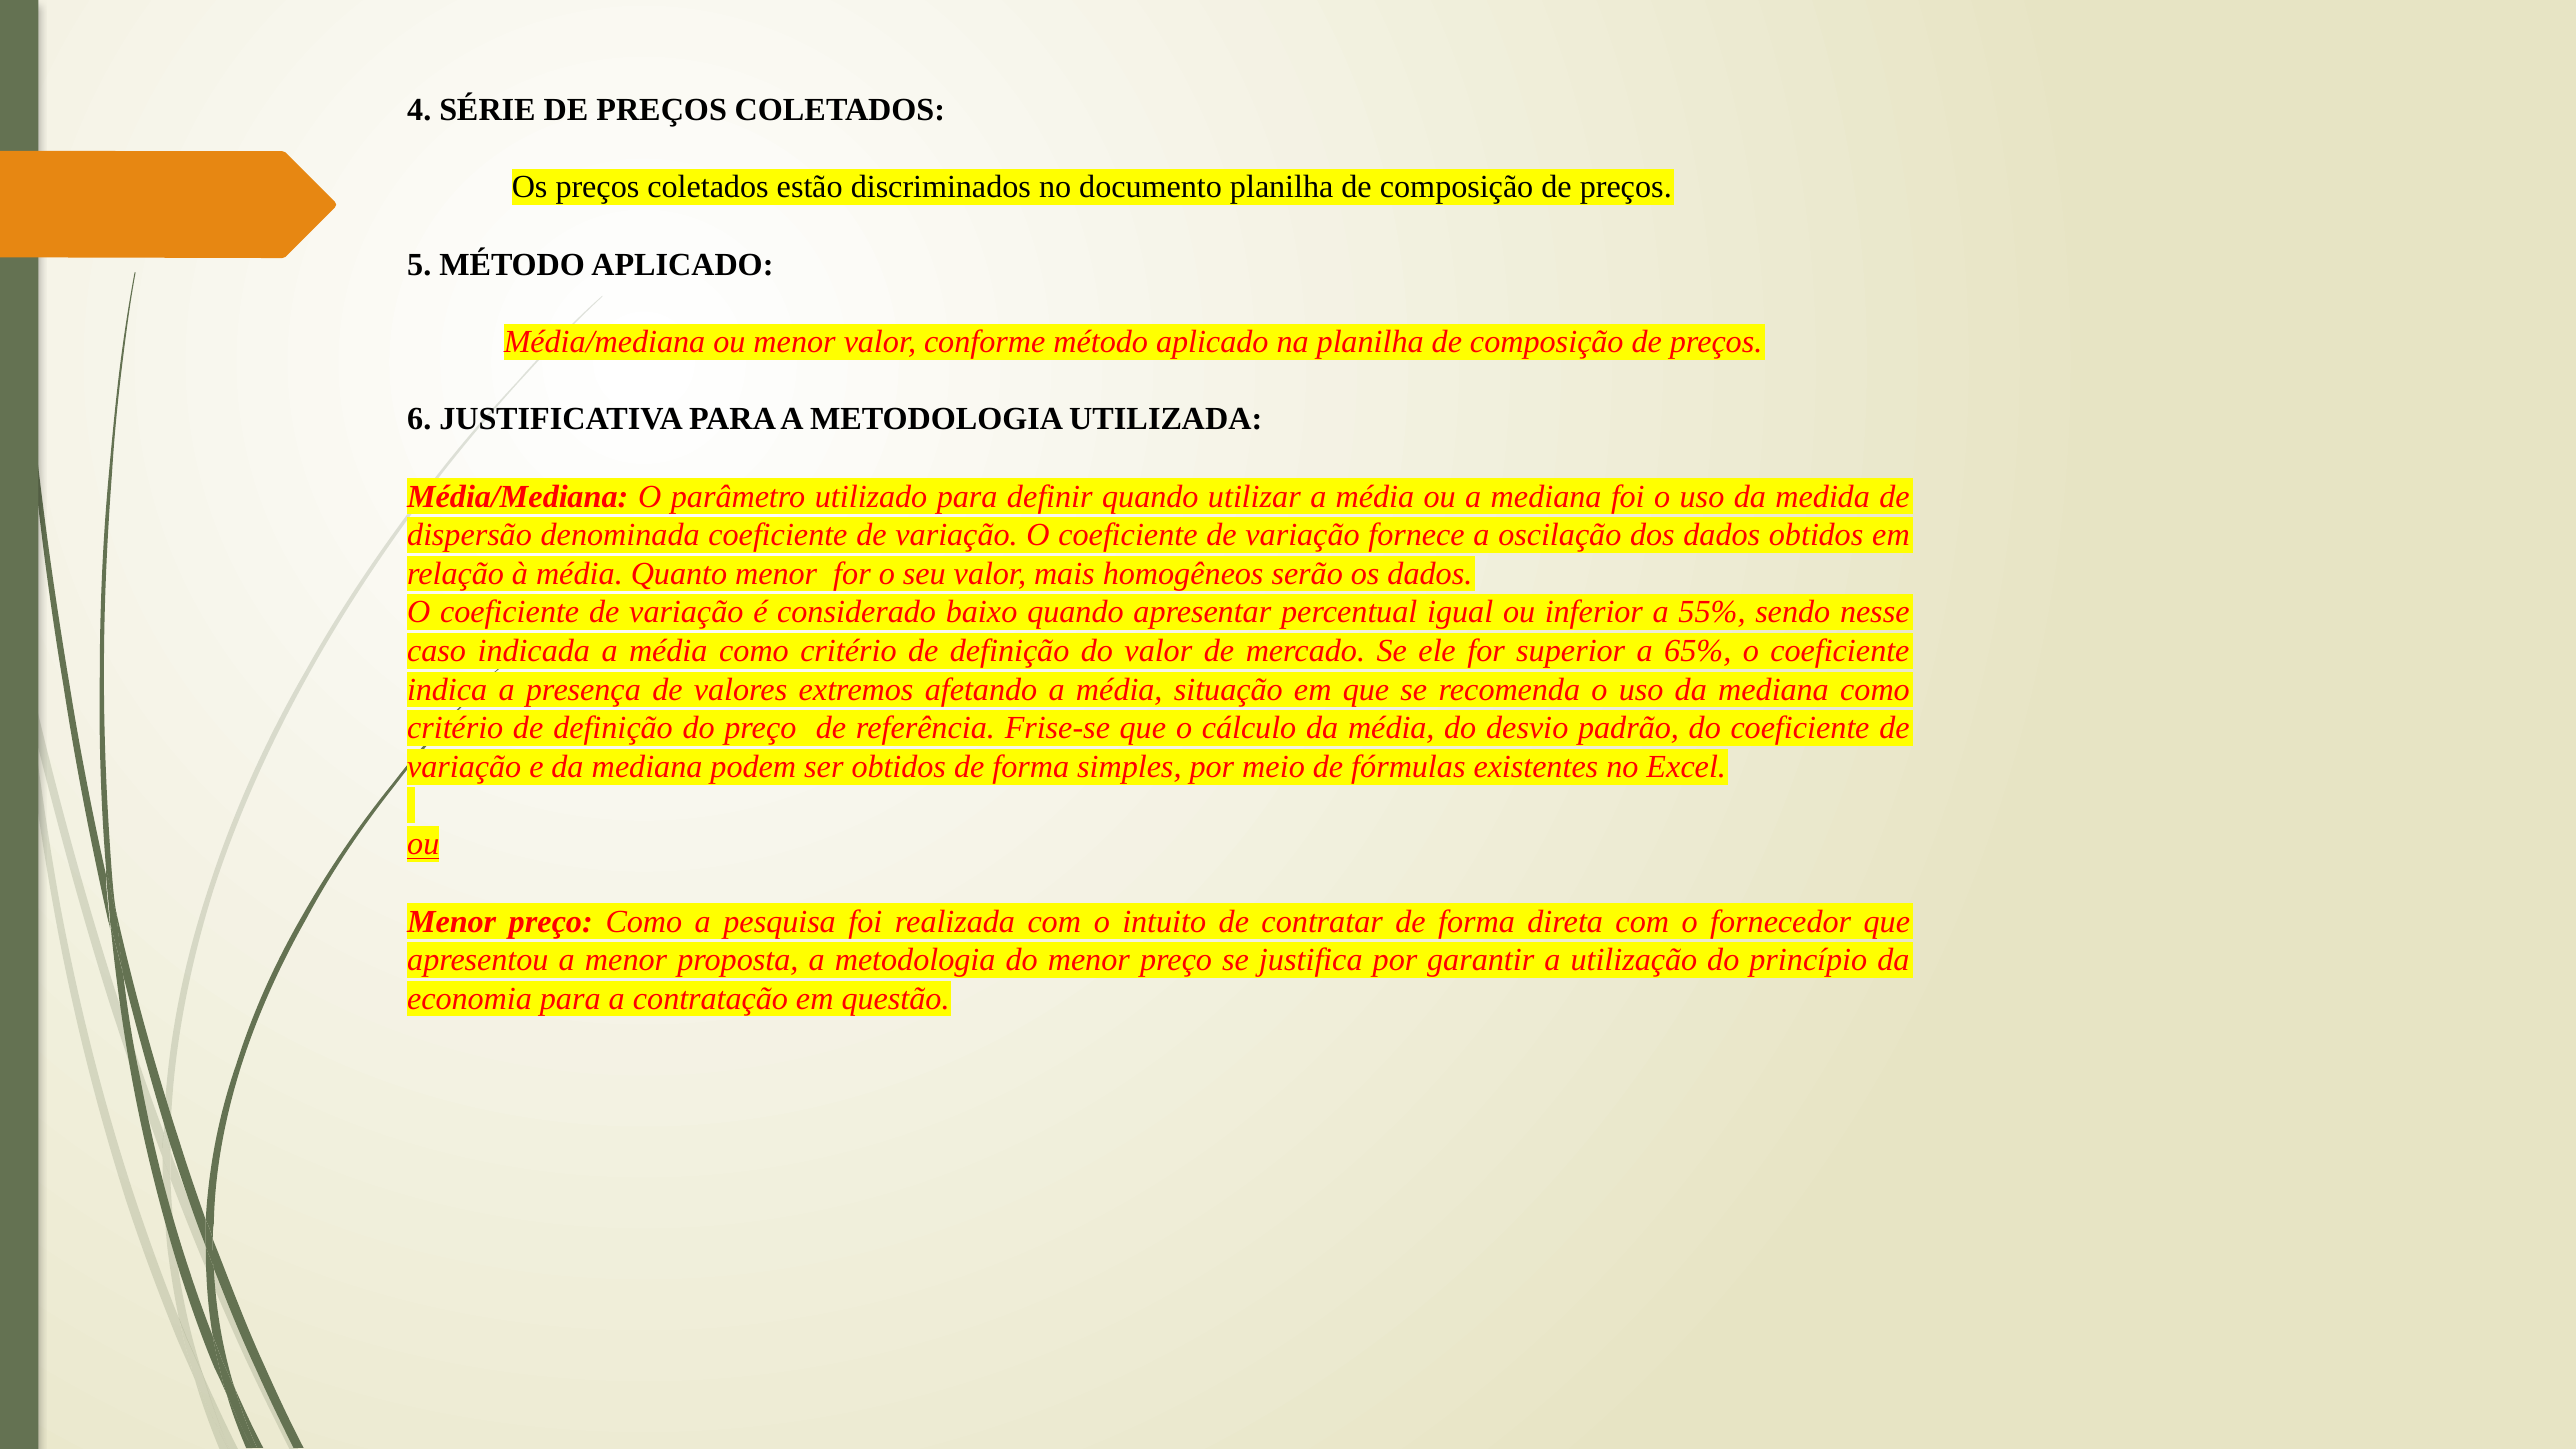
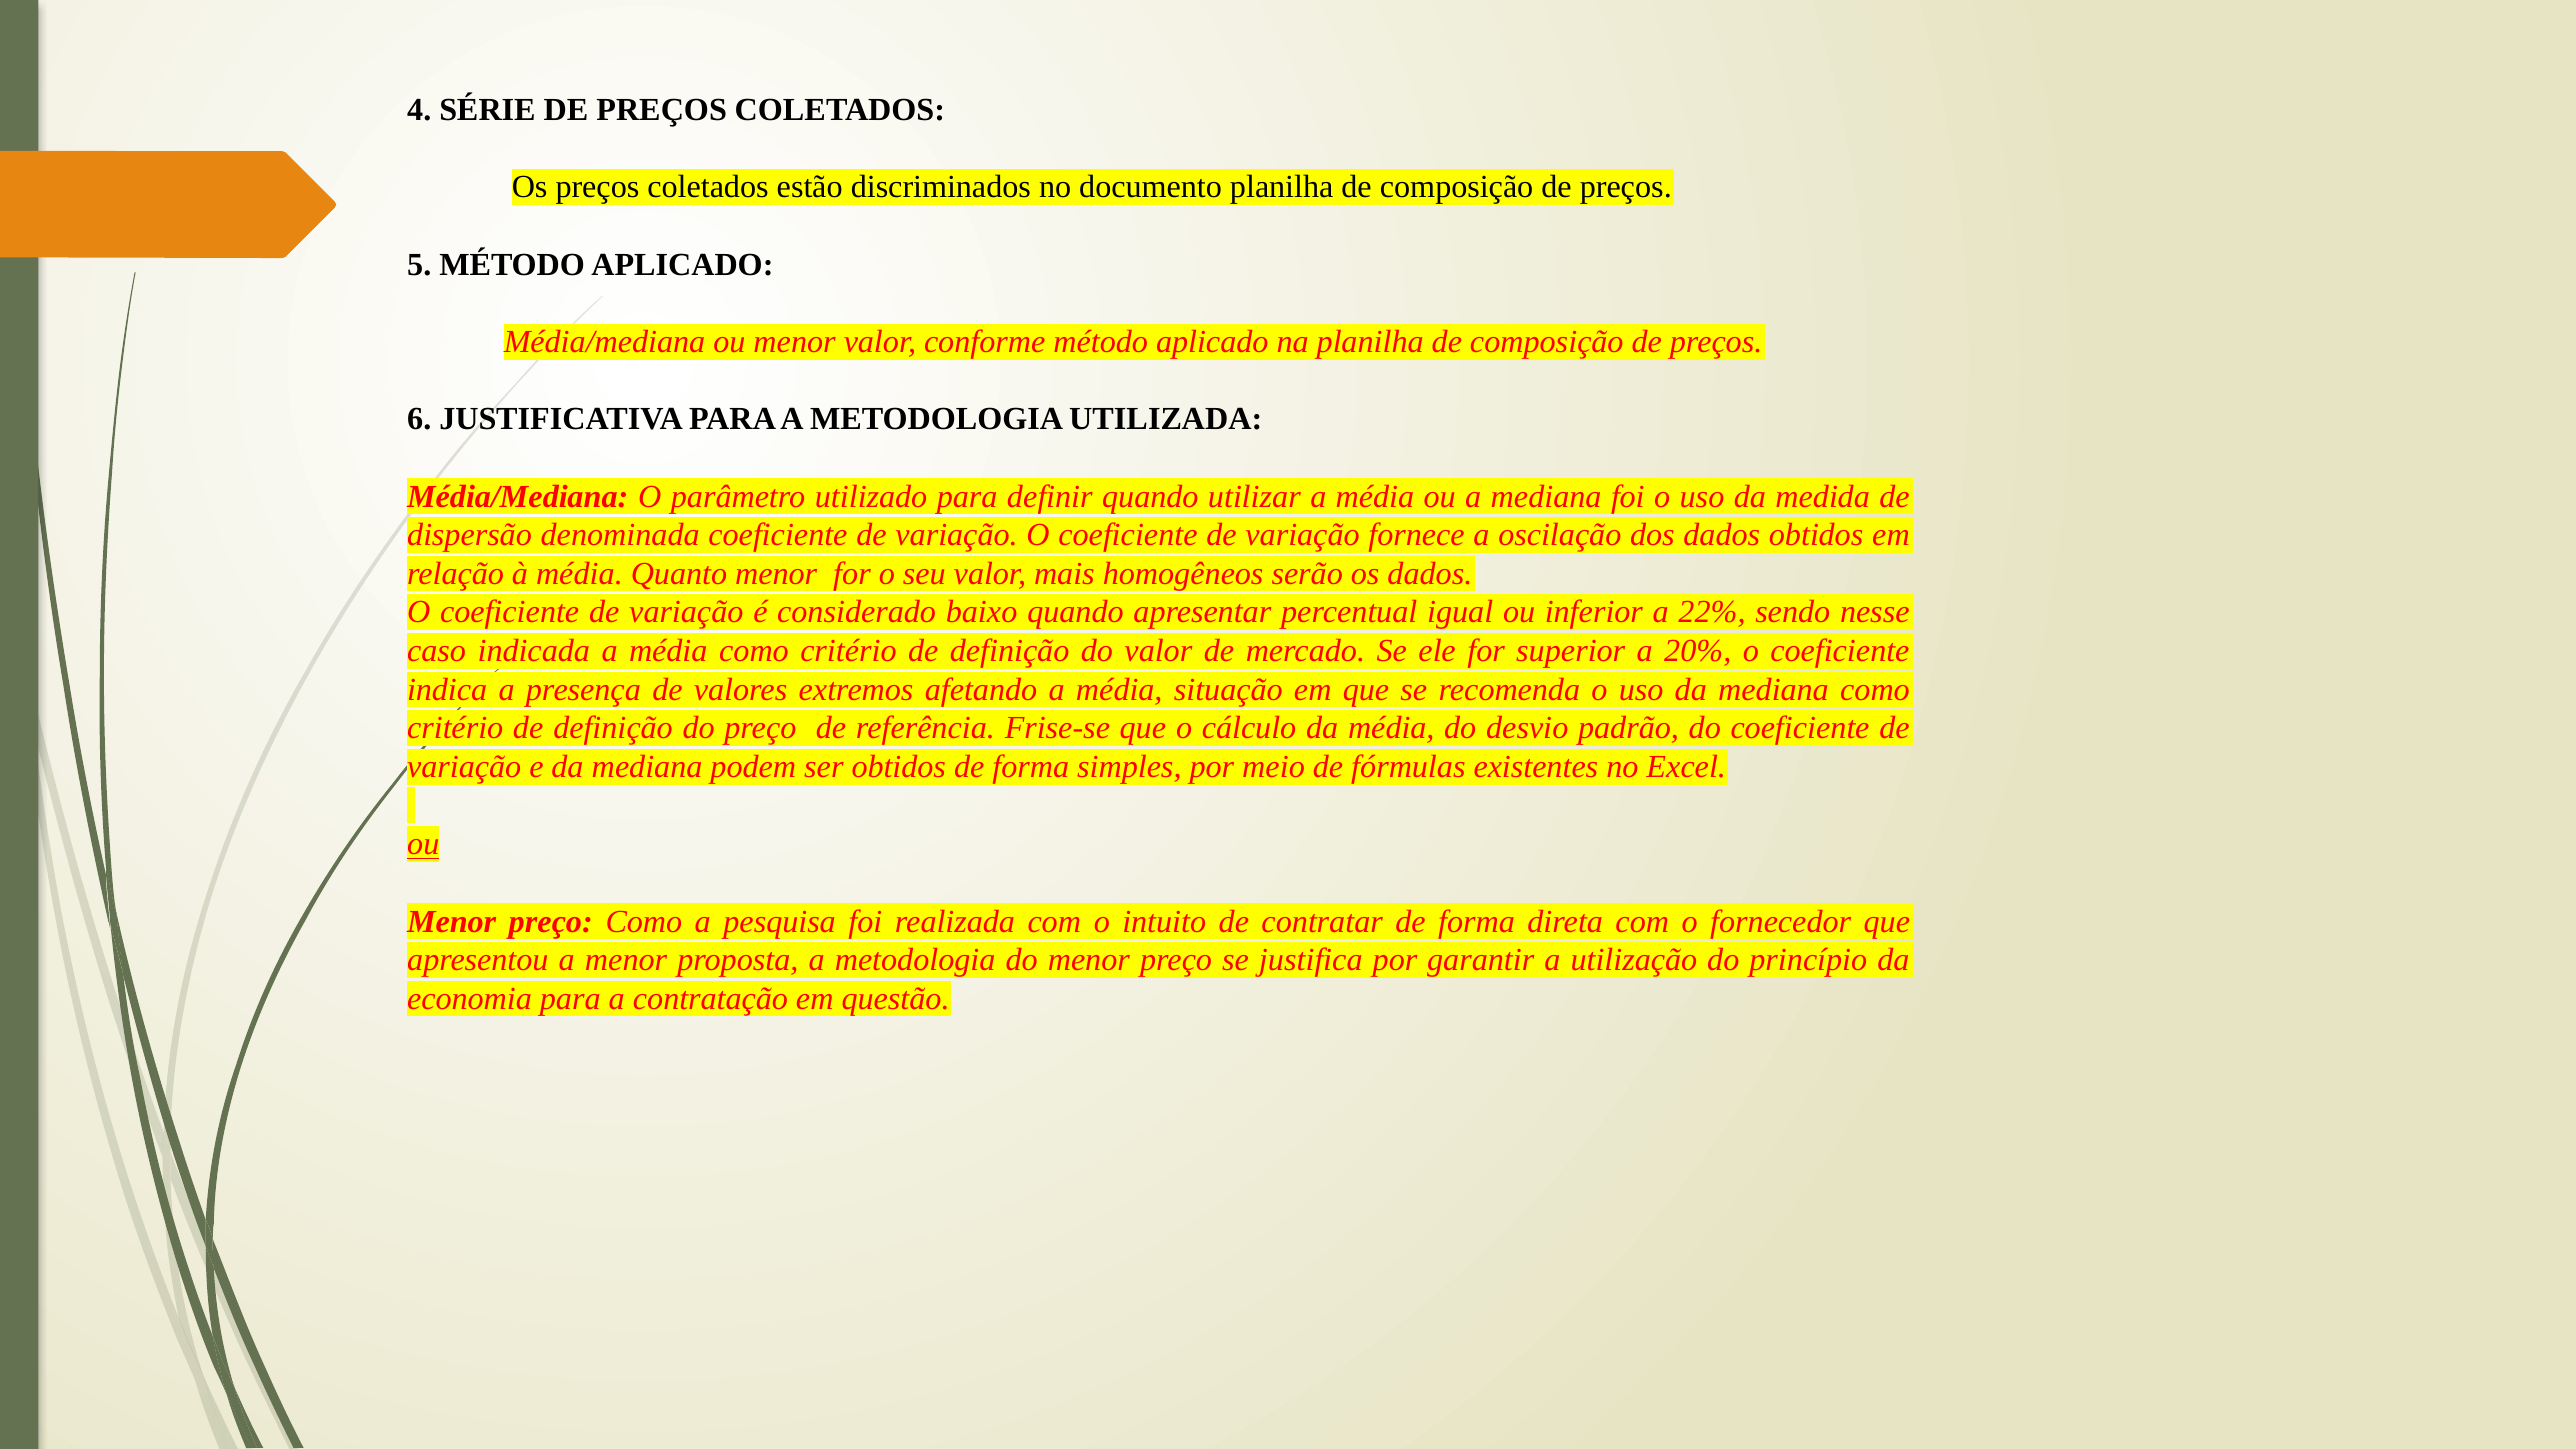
55%: 55% -> 22% (1712, 612)
65%: 65% -> 20% (1698, 651)
